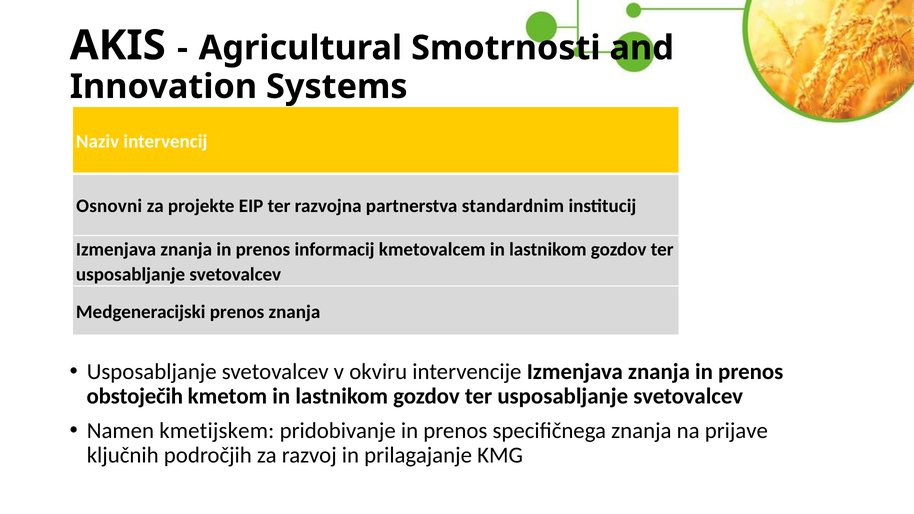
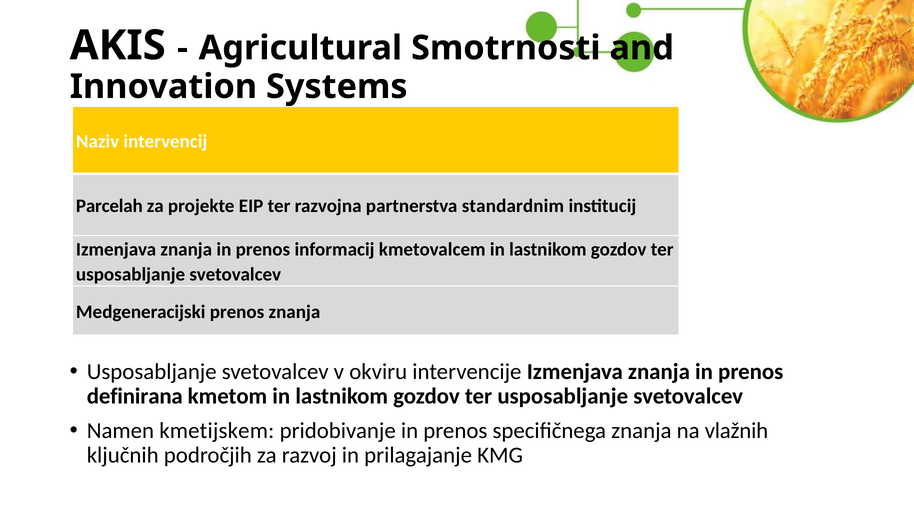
Osnovni: Osnovni -> Parcelah (109, 206)
obstoječih: obstoječih -> definirana (135, 396)
prijave: prijave -> vlažnih (736, 431)
